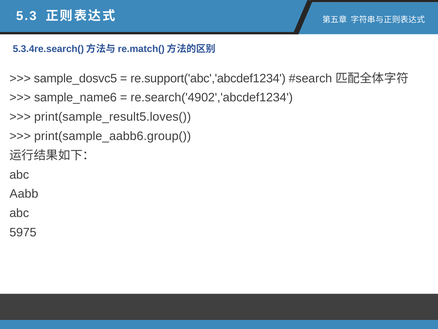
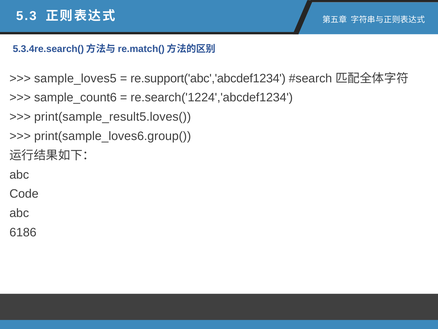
sample_dosvc5: sample_dosvc5 -> sample_loves5 (75, 78)
sample_name6: sample_name6 -> sample_count6 (75, 97)
re.search('4902','abcdef1234: re.search('4902','abcdef1234 -> re.search('1224','abcdef1234 (212, 97)
print(sample_aabb6.group(: print(sample_aabb6.group( -> print(sample_loves6.group( (113, 136)
Aabb: Aabb -> Code (24, 194)
5975: 5975 -> 6186 (23, 232)
